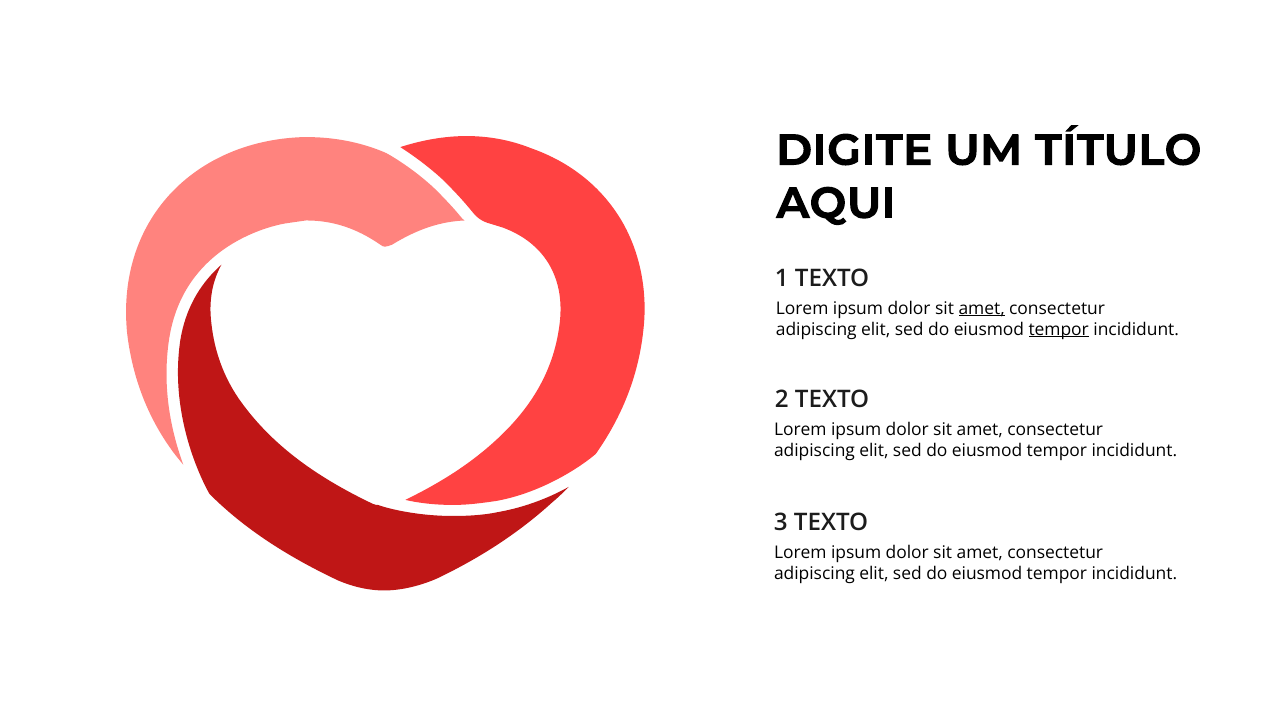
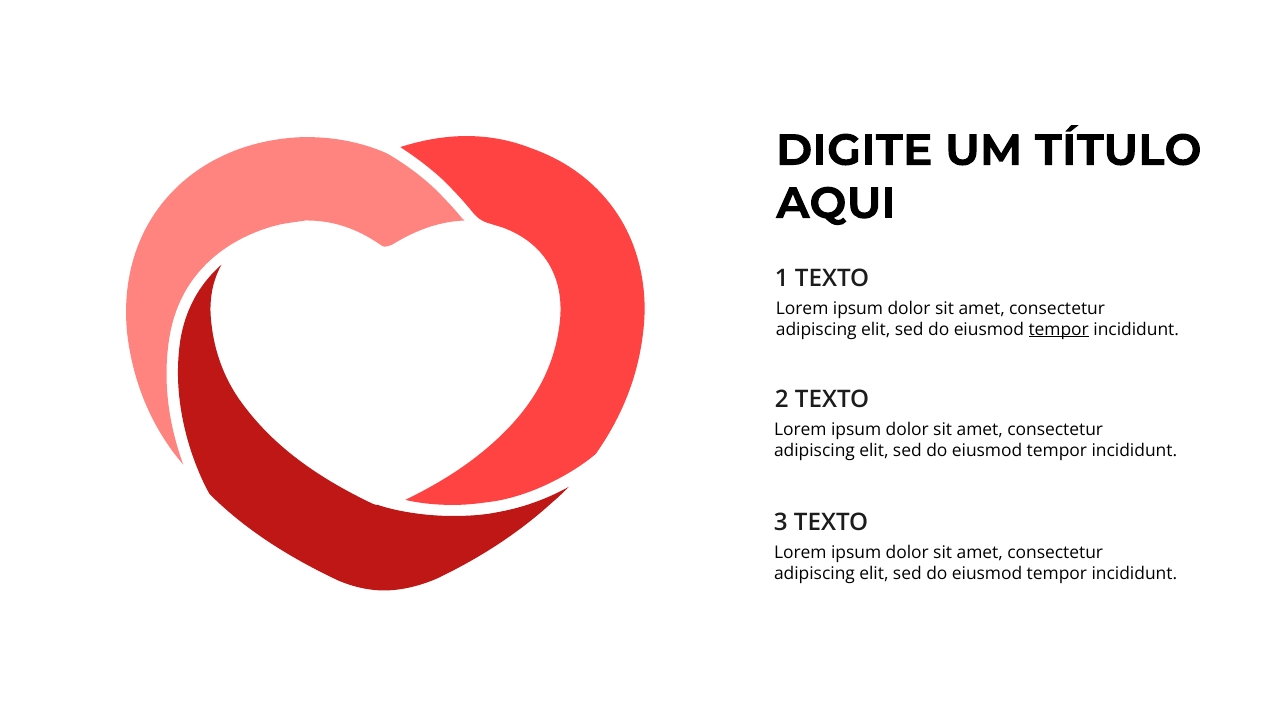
amet underline: present -> none (982, 309)
